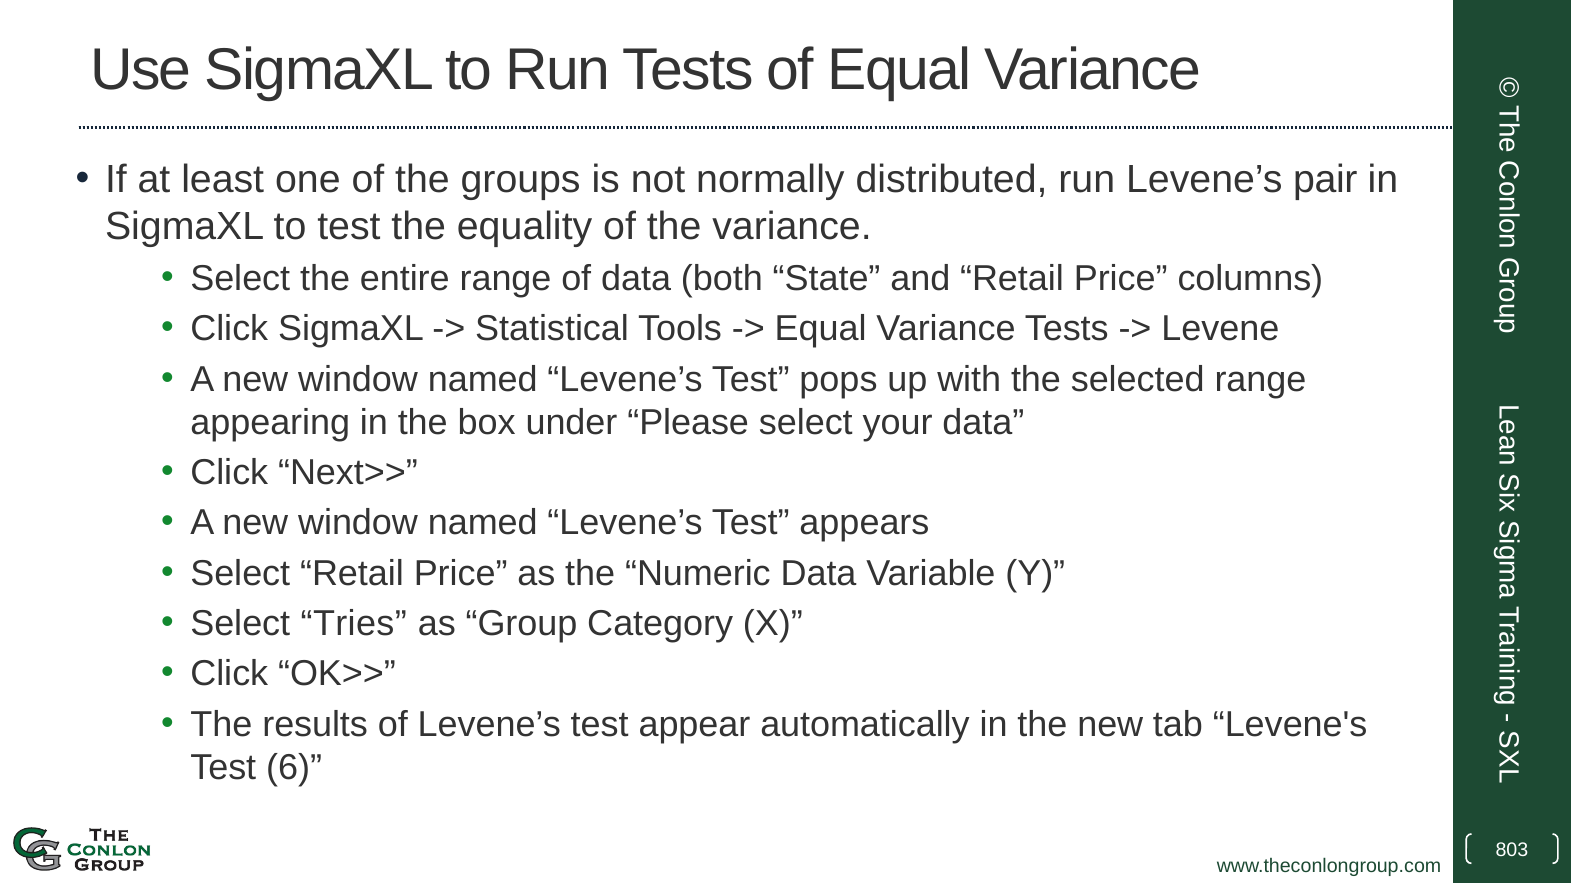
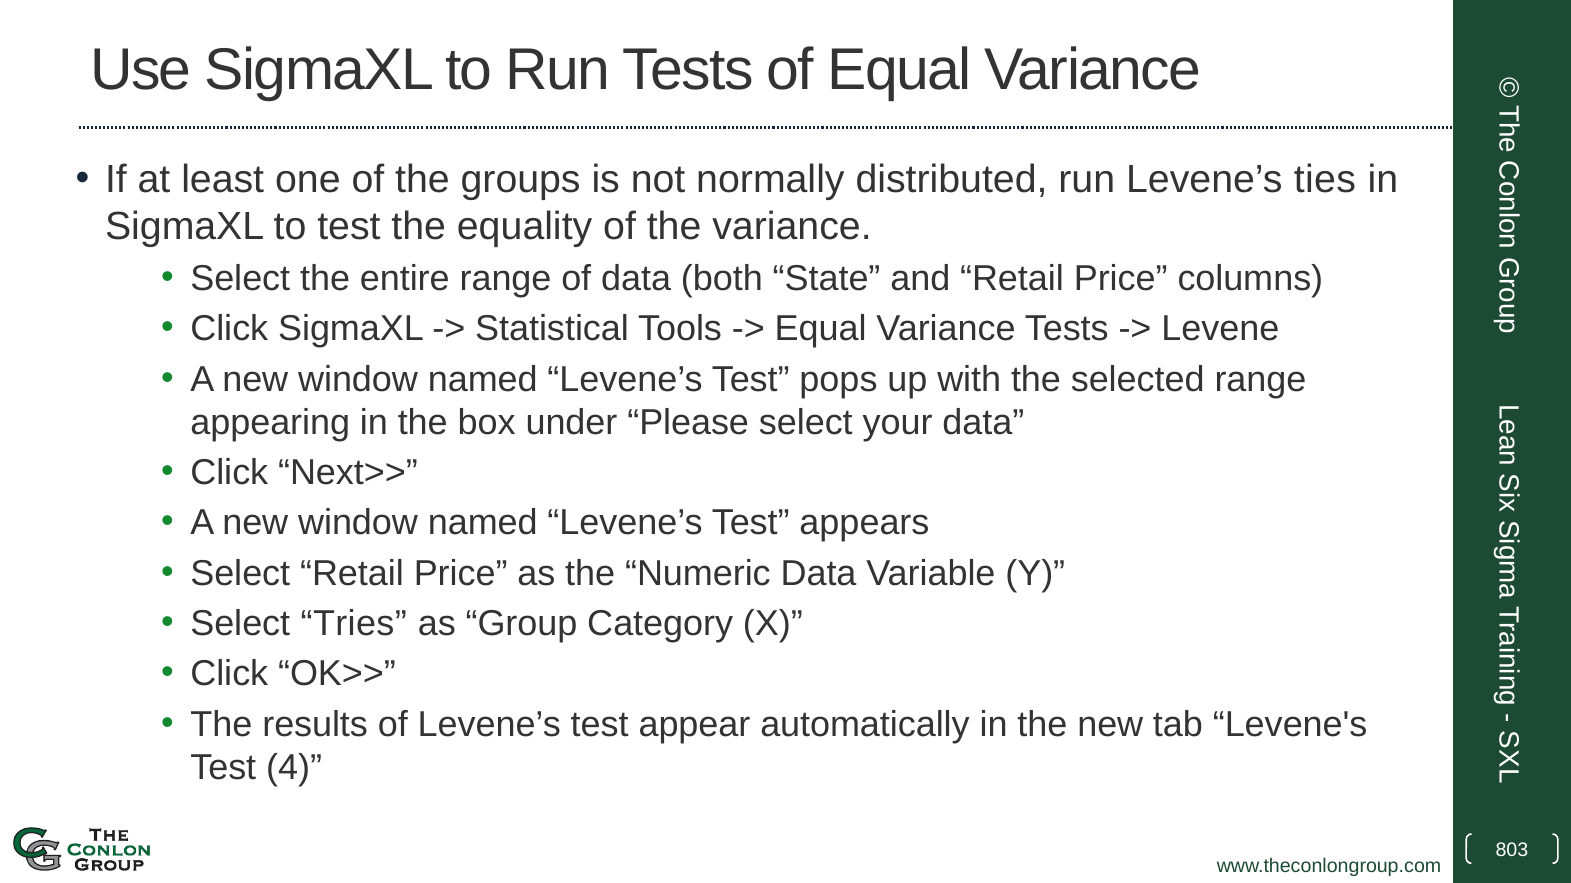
pair: pair -> ties (1325, 179)
6: 6 -> 4 (294, 768)
